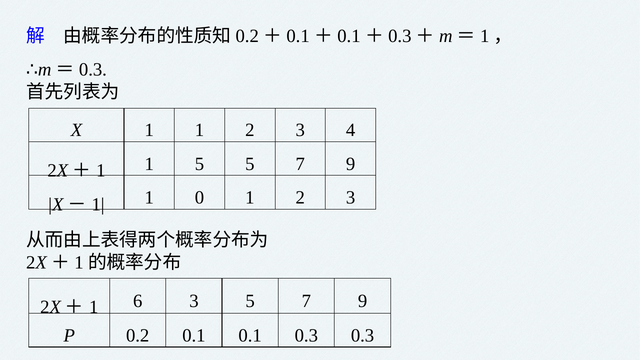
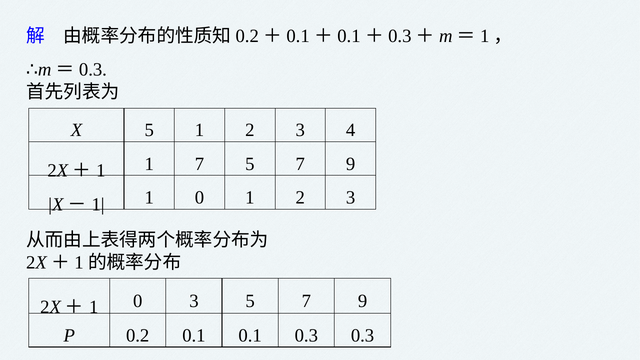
X 1: 1 -> 5 (149, 130)
1 5: 5 -> 7 (200, 164)
6: 6 -> 0 (138, 301)
